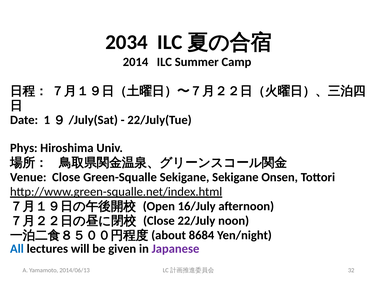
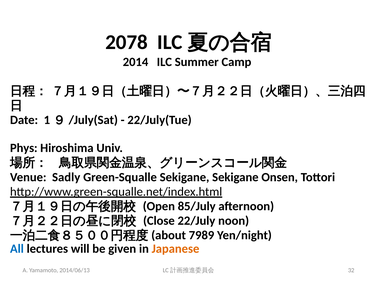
2034: 2034 -> 2078 (127, 42)
Venue Close: Close -> Sadly (66, 177)
16/July: 16/July -> 85/July (197, 206)
8684: 8684 -> 7989 (202, 235)
Japanese colour: purple -> orange (175, 249)
